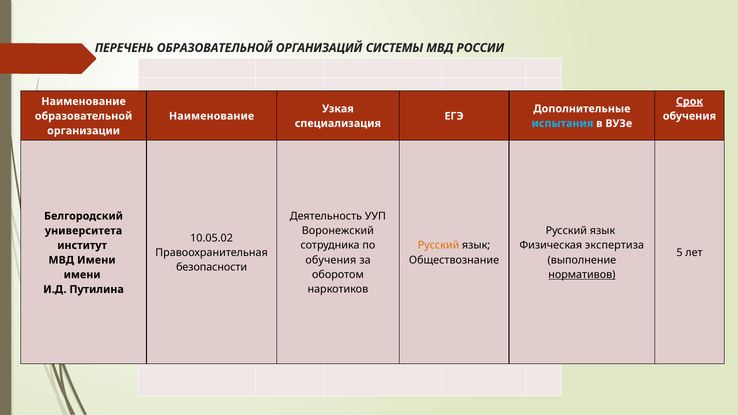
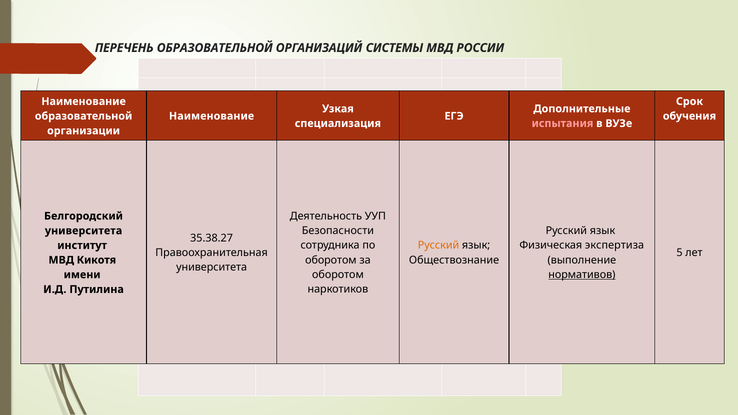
Срок underline: present -> none (689, 101)
испытания colour: light blue -> pink (562, 123)
Воронежский: Воронежский -> Безопасности (338, 231)
10.05.02: 10.05.02 -> 35.38.27 (212, 238)
обучения: обучения -> оборотом (331, 260)
МВД Имени: Имени -> Кикотя (96, 260)
безопасности: безопасности -> университета (212, 267)
